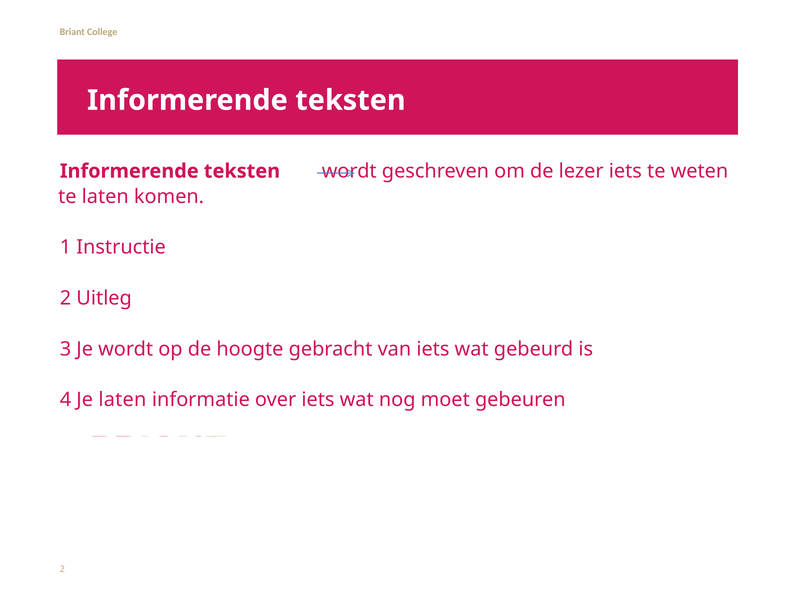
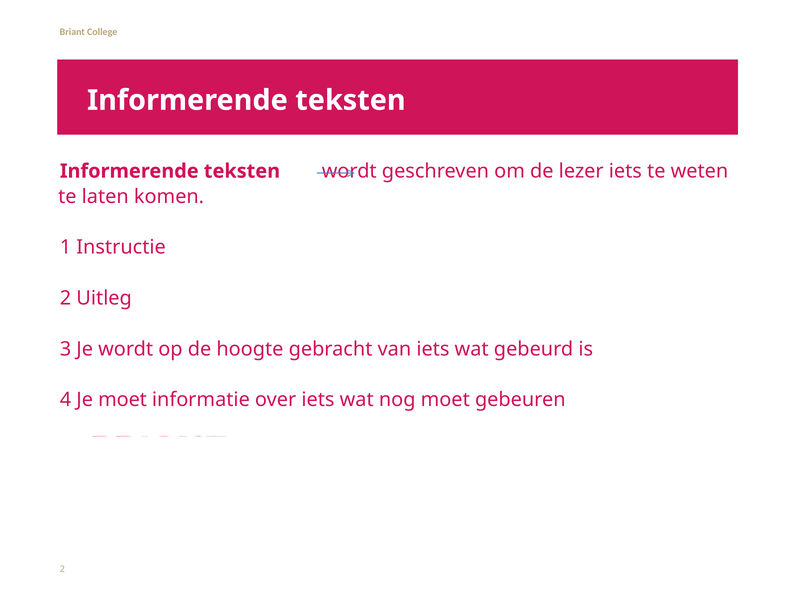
Je laten: laten -> moet (123, 400)
